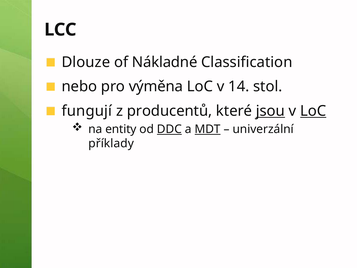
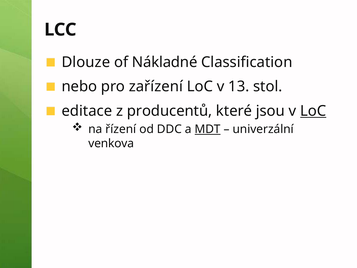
výměna: výměna -> zařízení (156, 86)
14: 14 -> 13 (239, 86)
fungují: fungují -> editace (87, 111)
jsou underline: present -> none (270, 111)
entity: entity -> řízení (121, 129)
DDC underline: present -> none (169, 129)
příklady: příklady -> venkova (111, 143)
